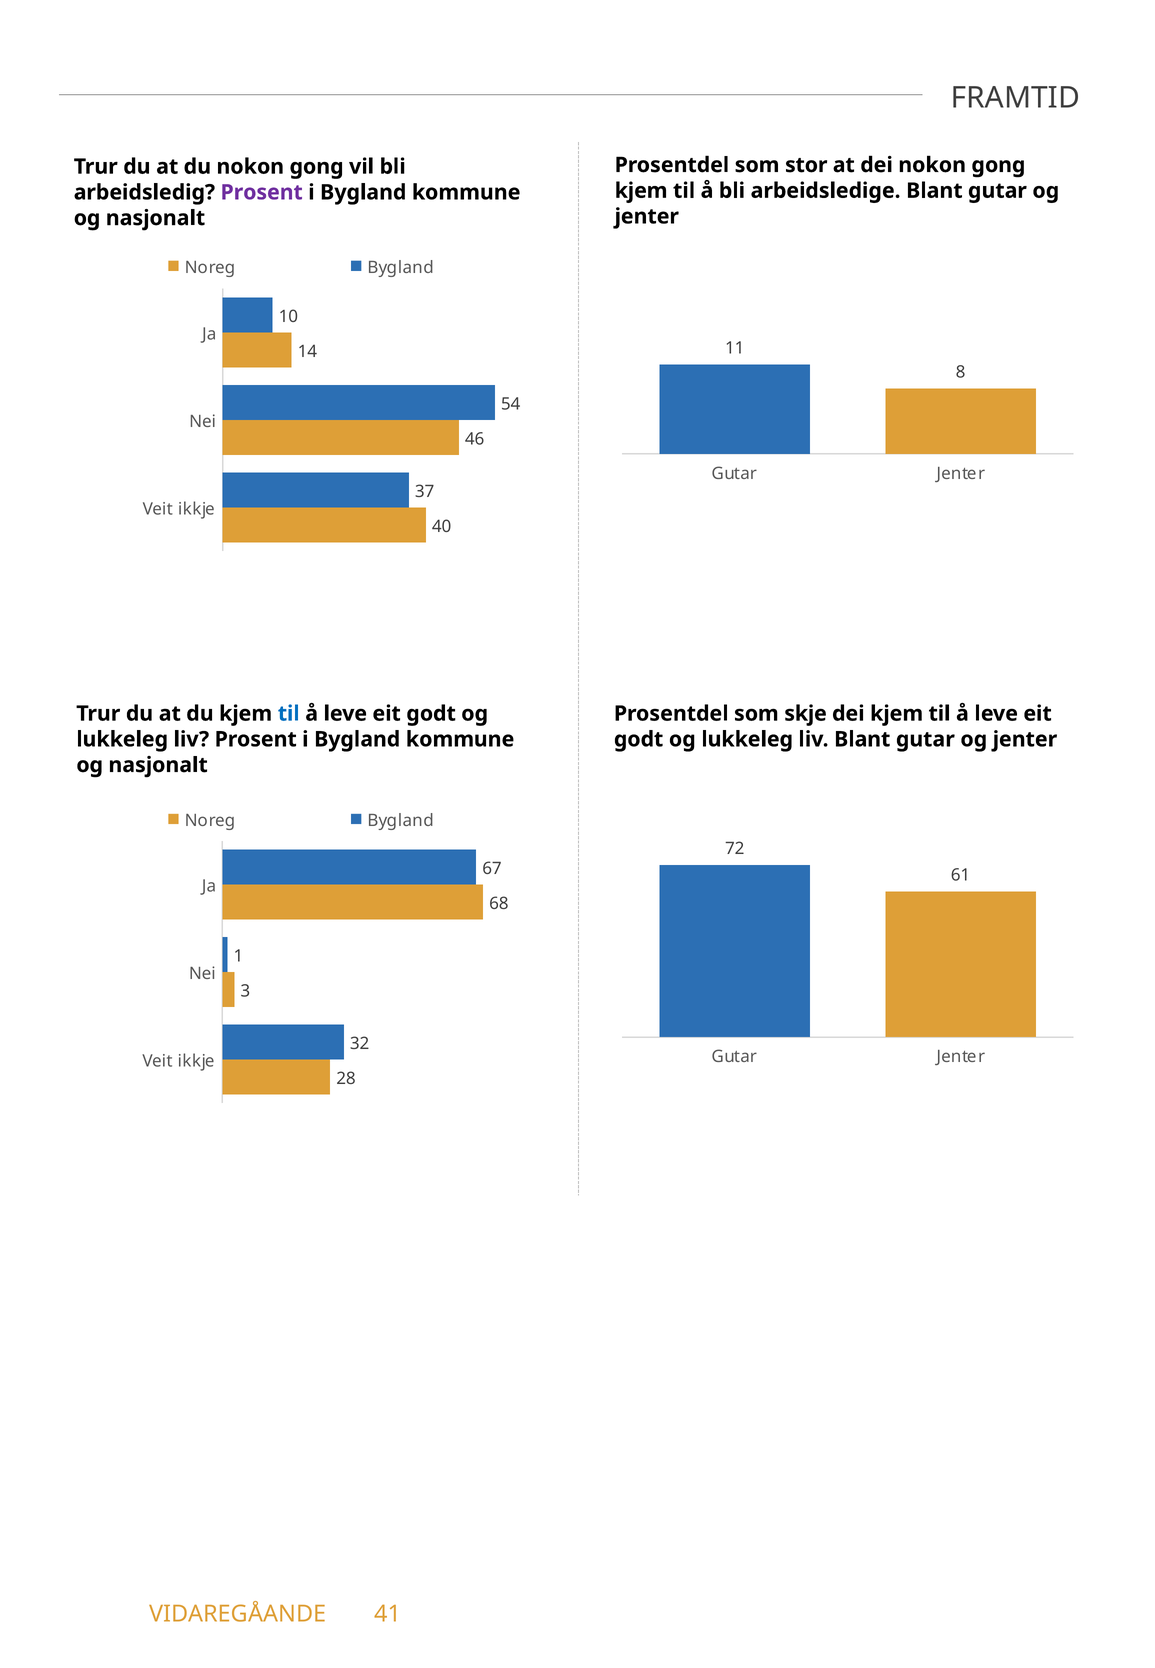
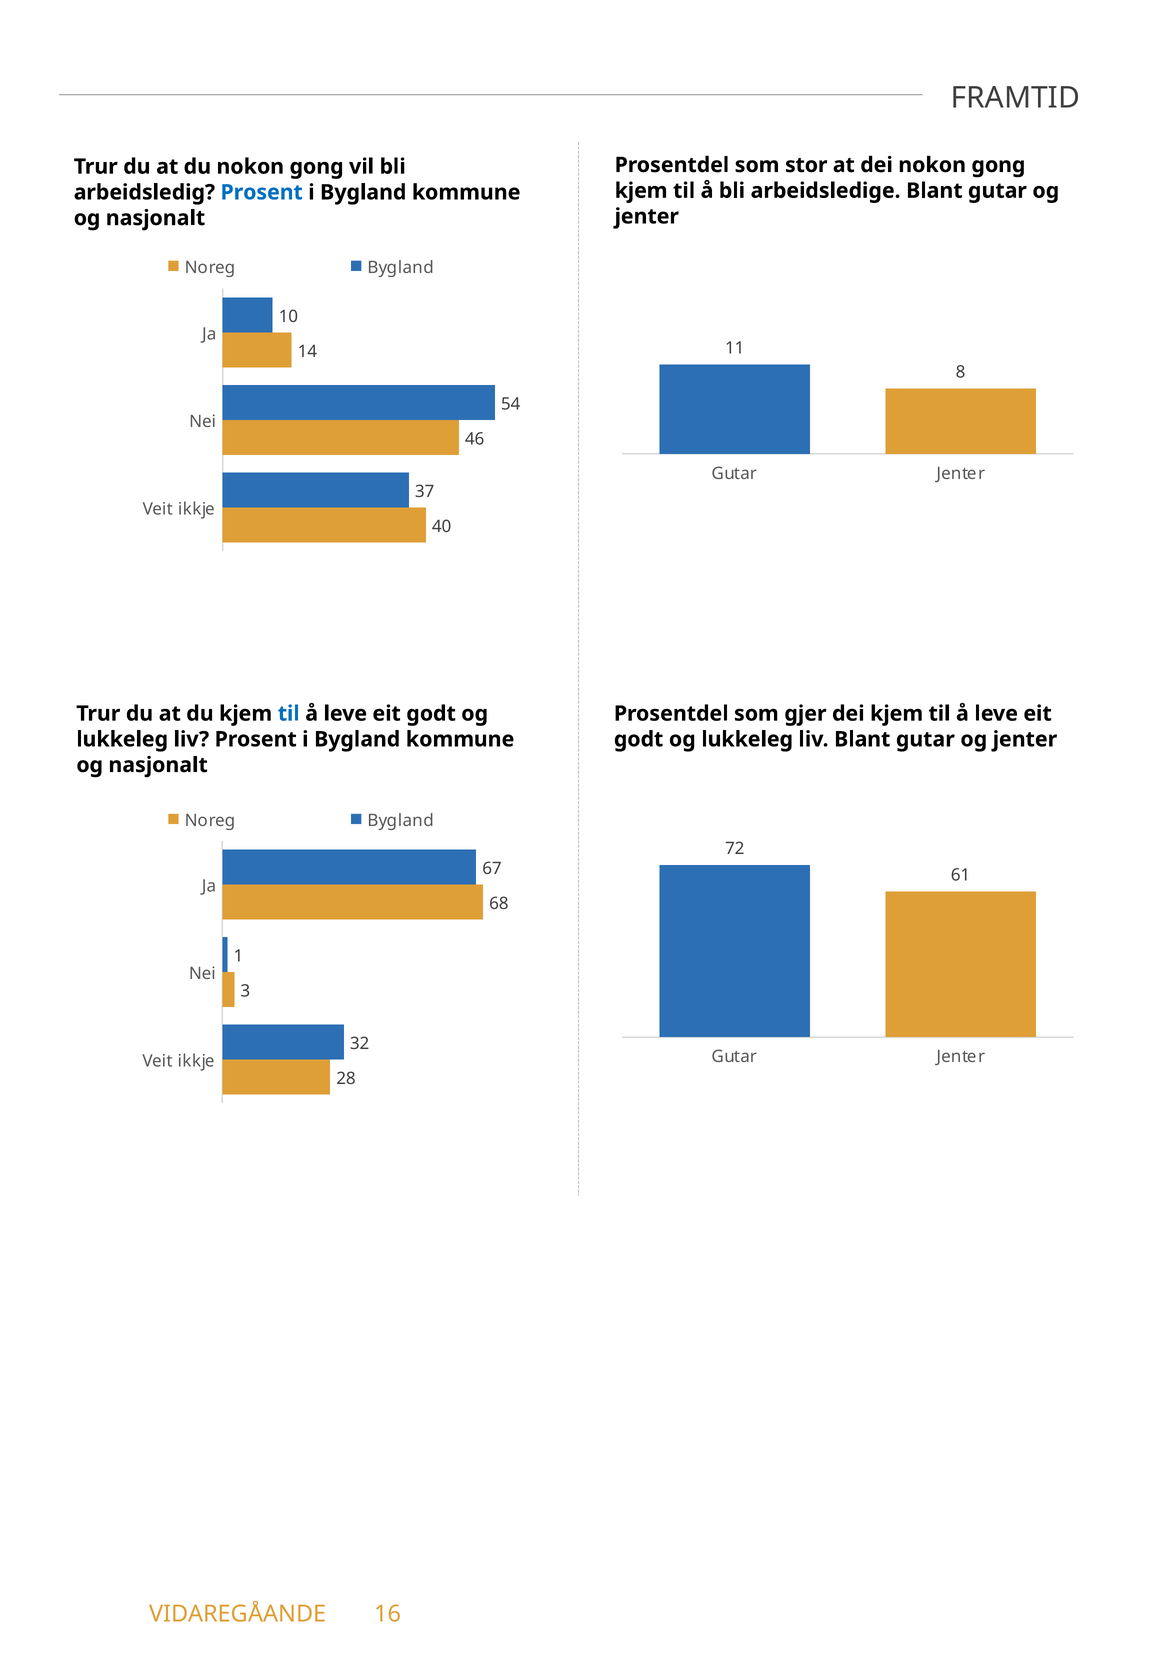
Prosent colour: purple -> blue (262, 192)
skje: skje -> gjer (805, 714)
41: 41 -> 16 (388, 1614)
